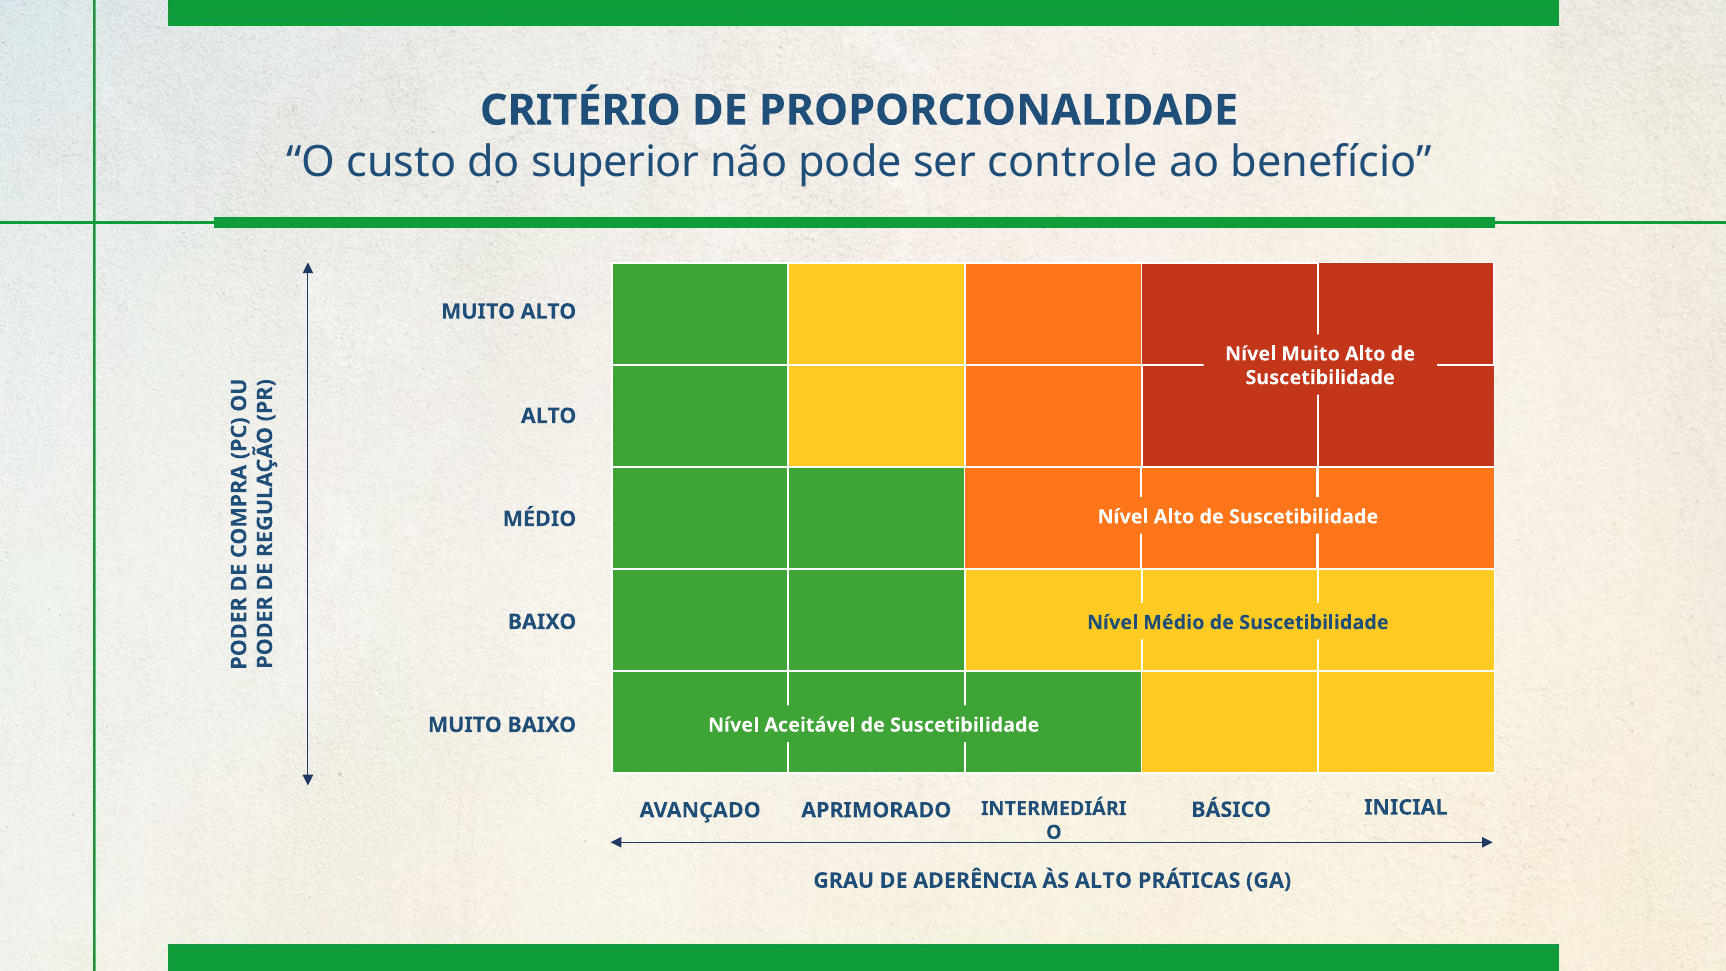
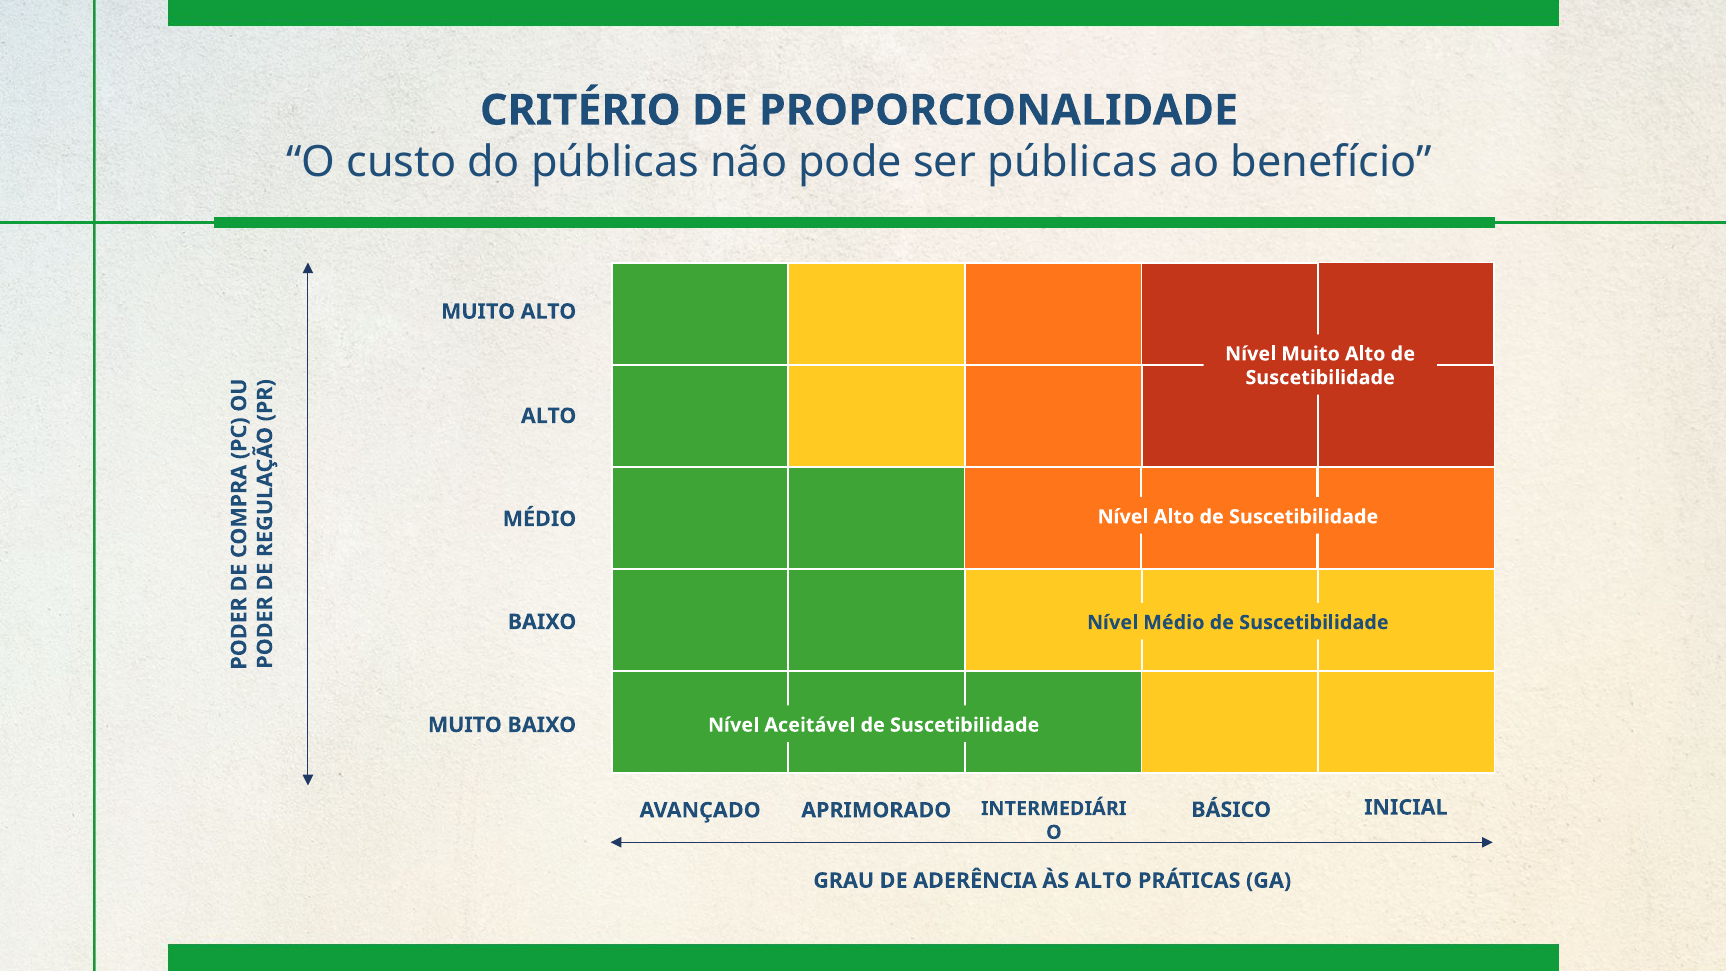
do superior: superior -> públicas (615, 162)
ser controle: controle -> públicas (1072, 162)
